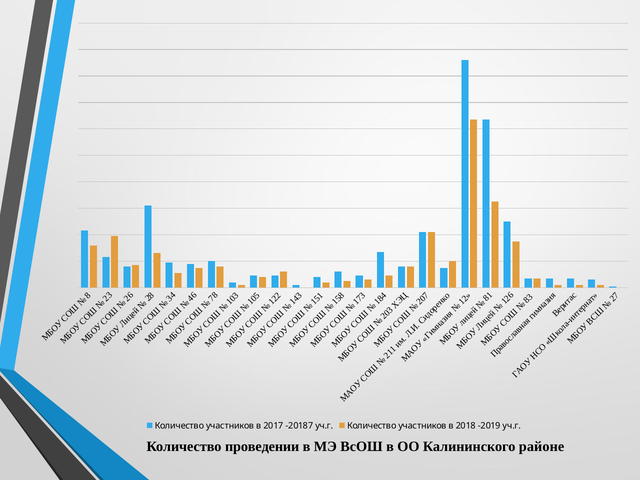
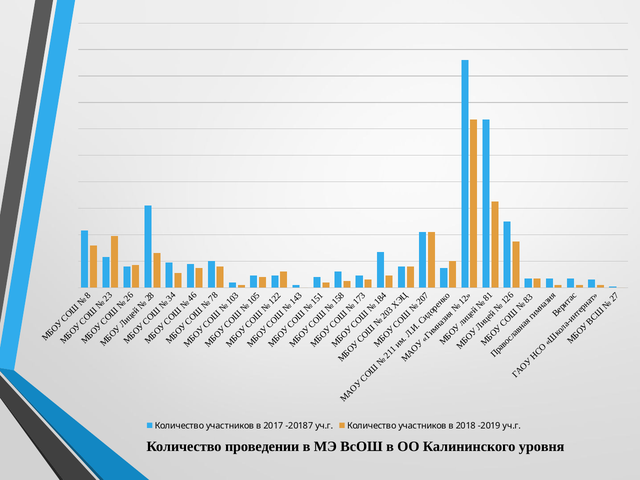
районе: районе -> уровня (542, 447)
